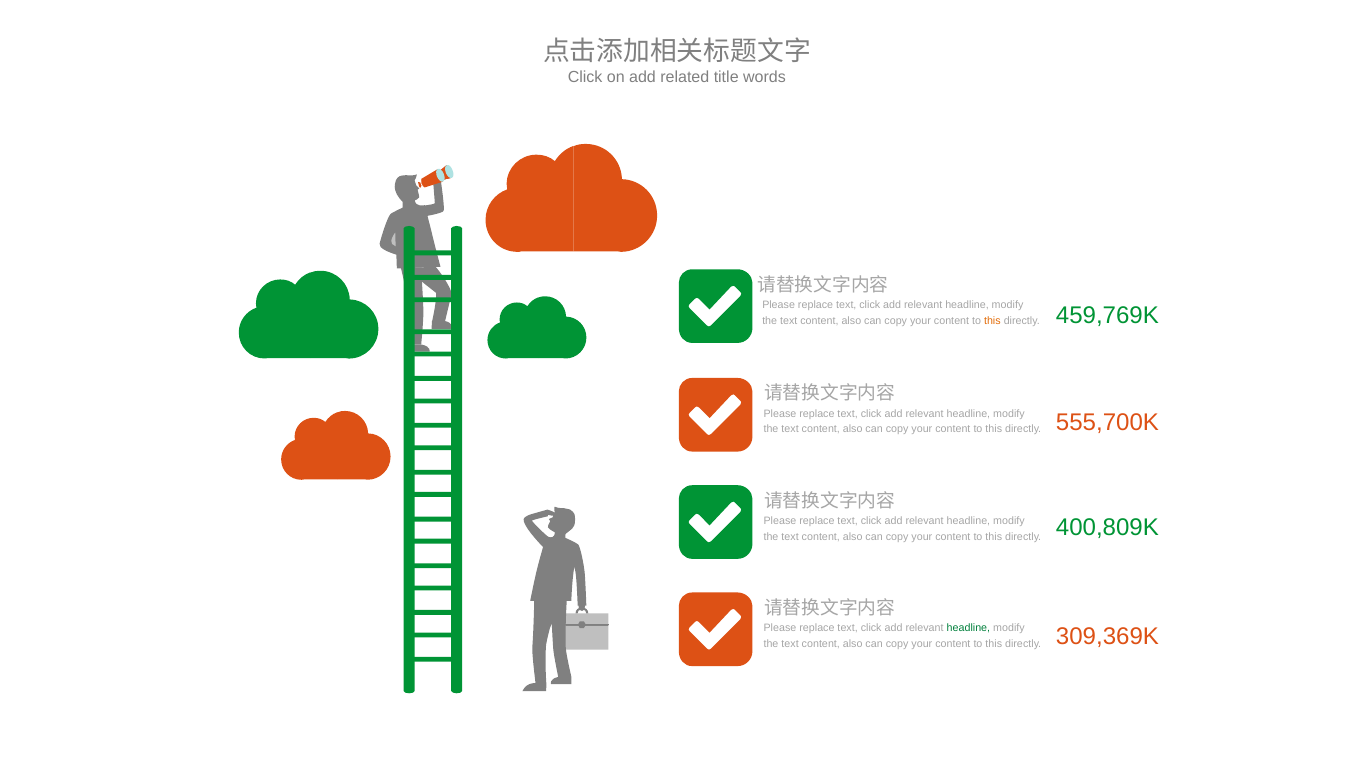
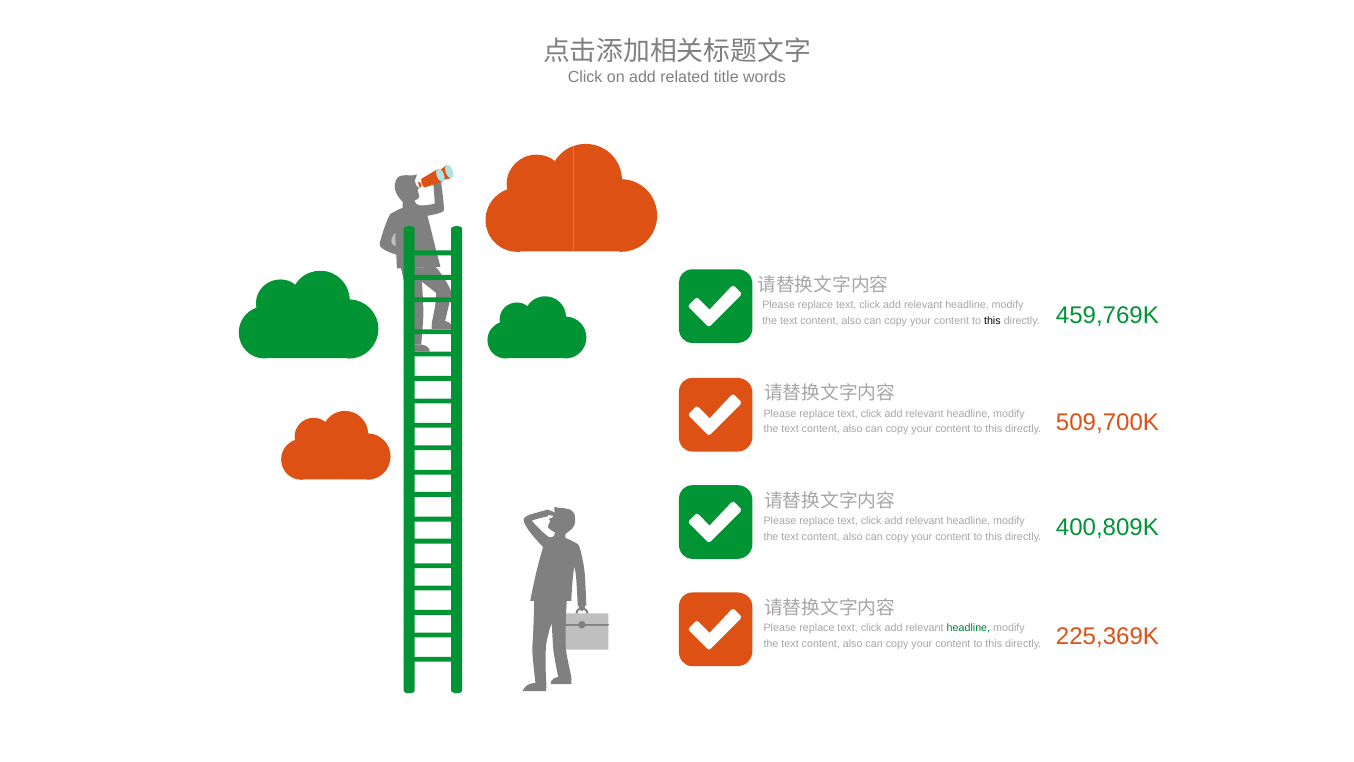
this colour: orange -> black (992, 320)
555,700K: 555,700K -> 509,700K (1107, 422)
309,369K: 309,369K -> 225,369K (1107, 636)
